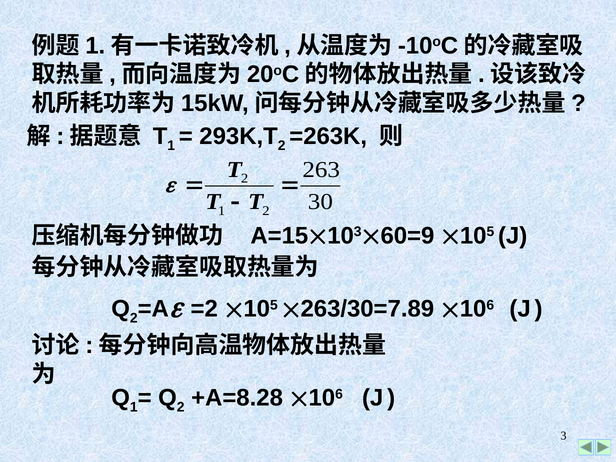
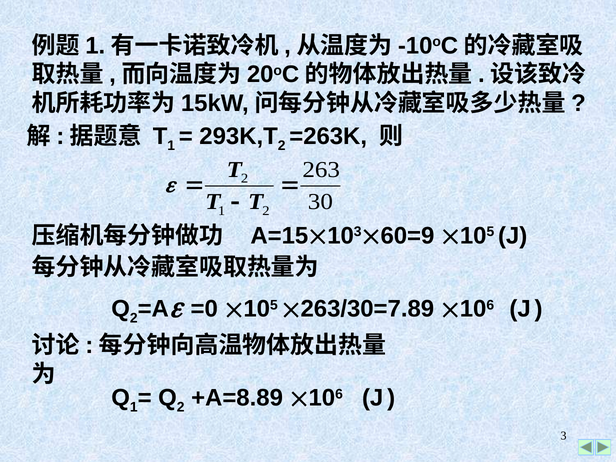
=2: =2 -> =0 (204, 309)
+A=8.28: +A=8.28 -> +A=8.89 (237, 398)
